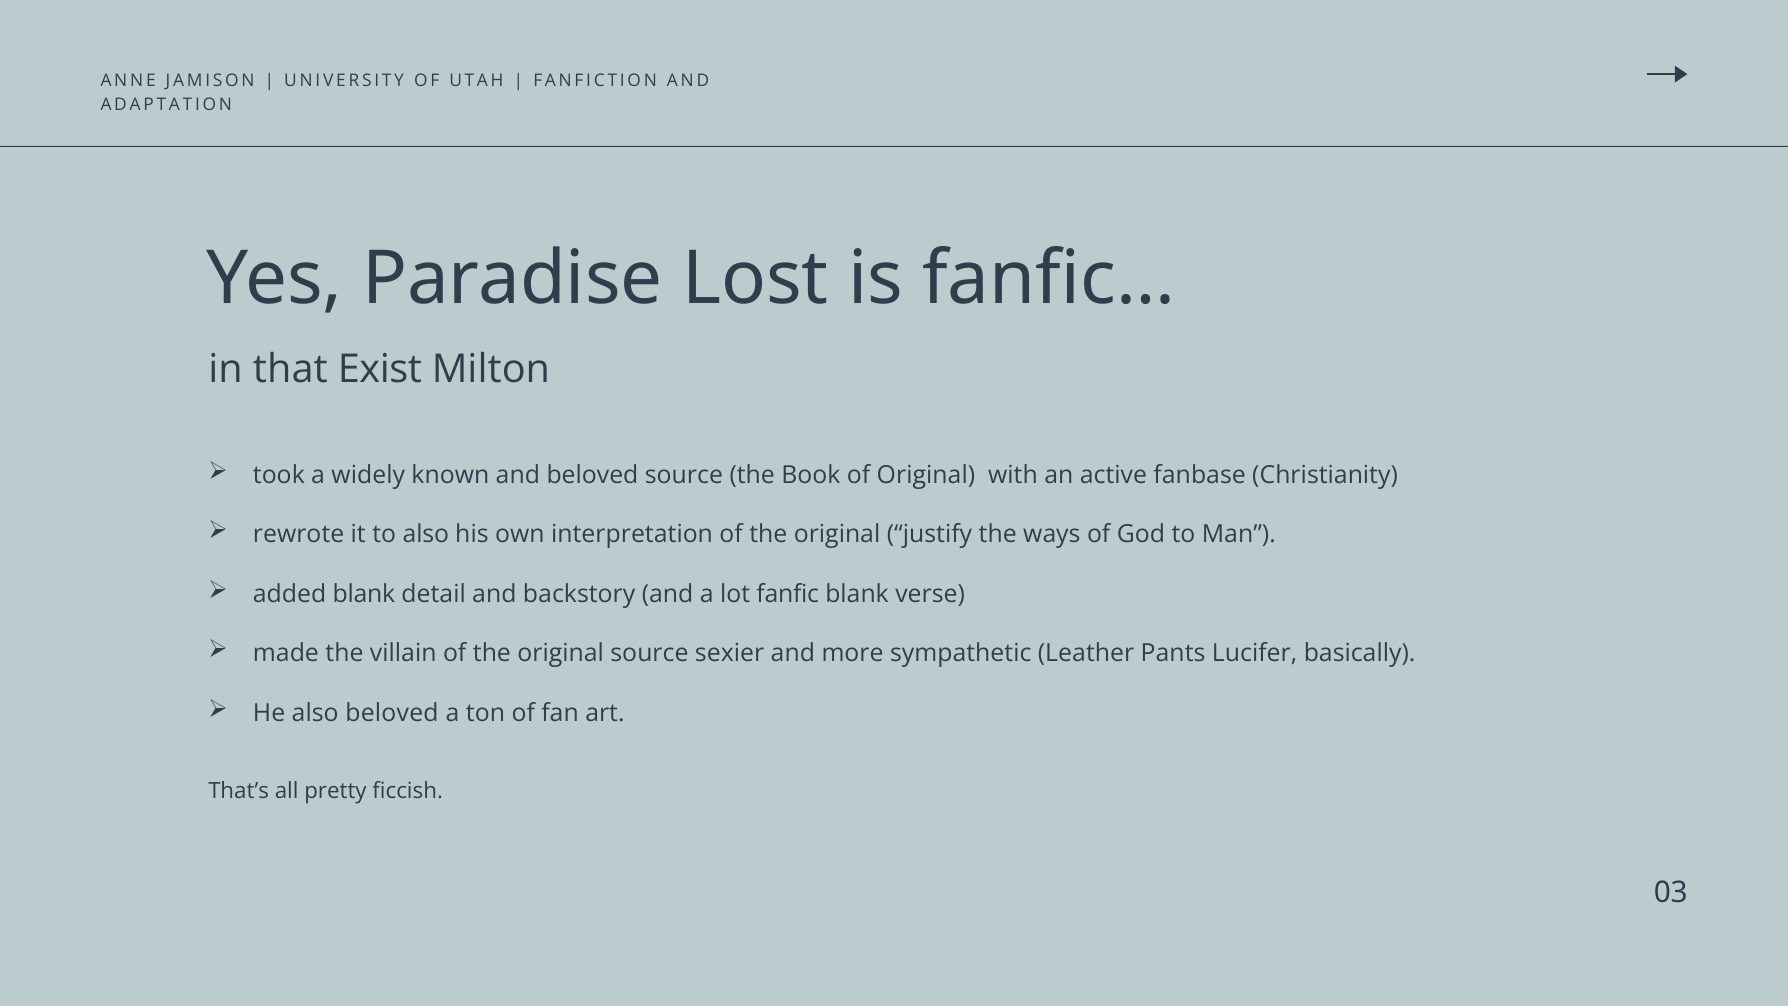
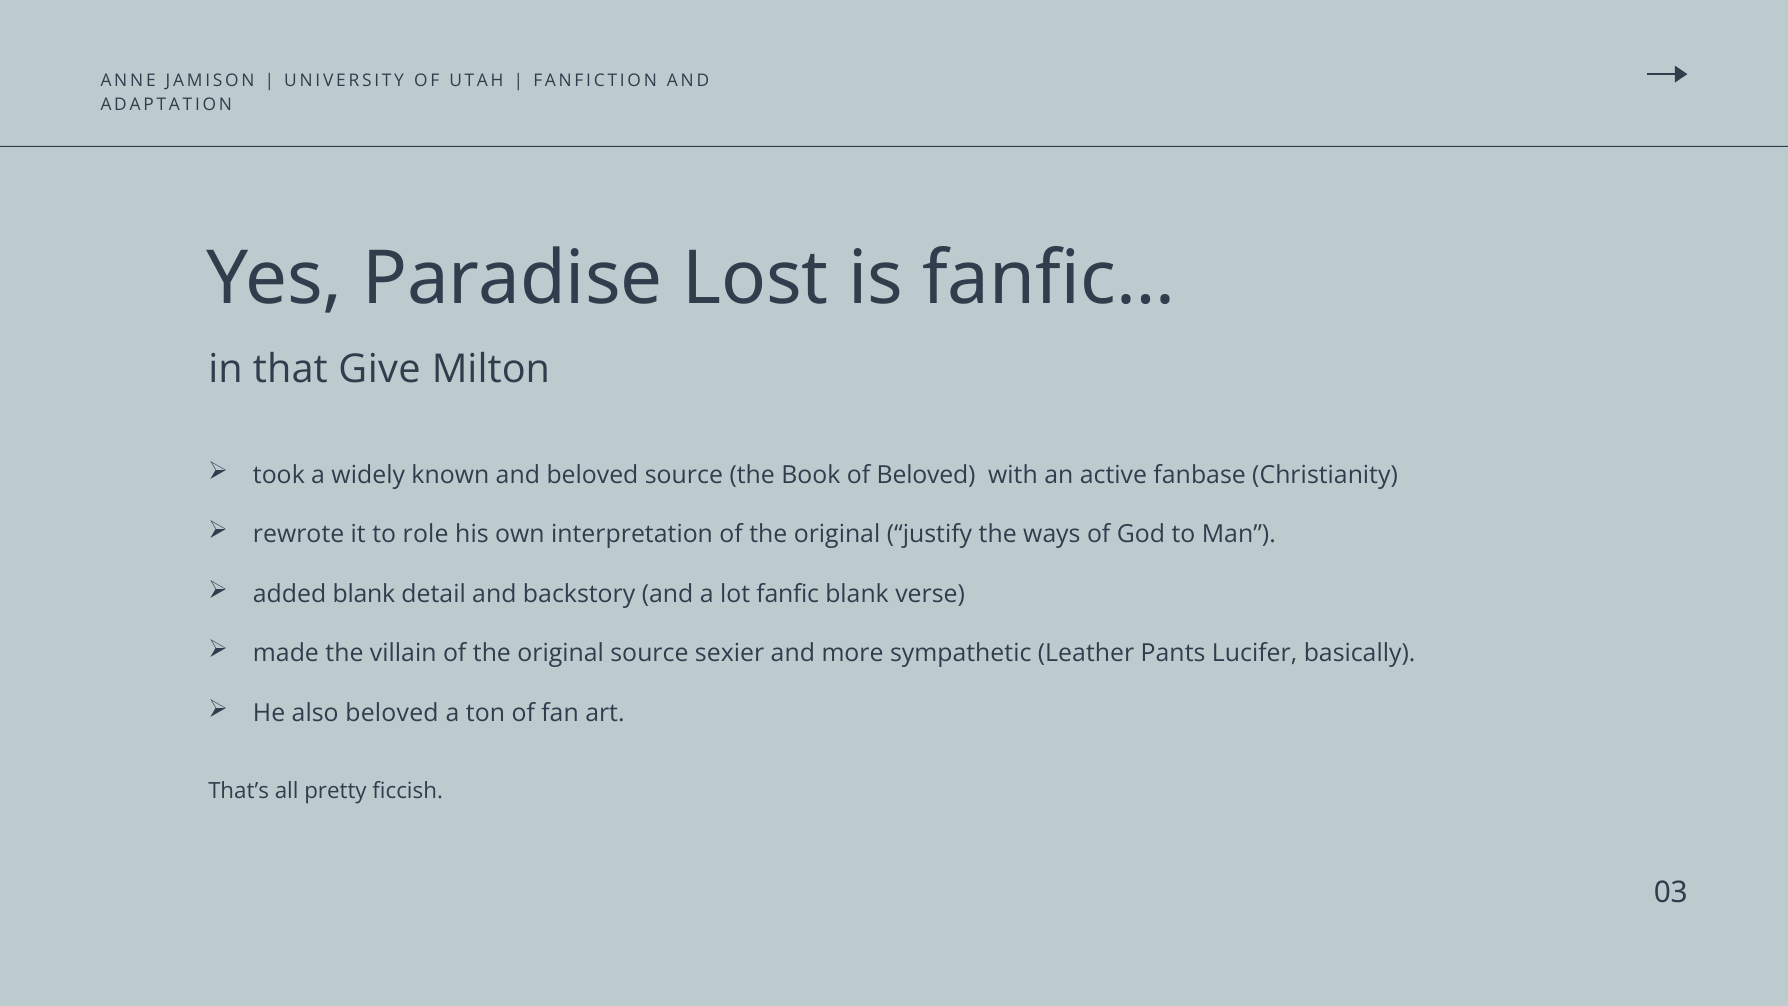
Exist: Exist -> Give (380, 369)
of Original: Original -> Beloved (926, 475)
to also: also -> role (426, 534)
